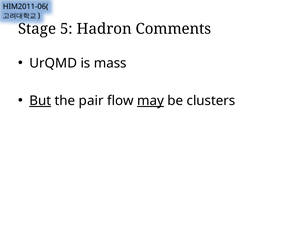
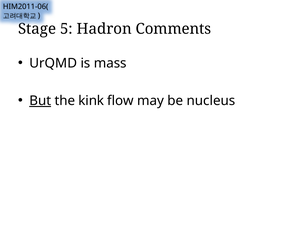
pair: pair -> kink (91, 101)
may underline: present -> none (150, 101)
clusters: clusters -> nucleus (211, 101)
